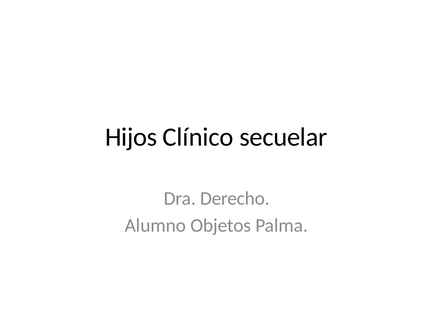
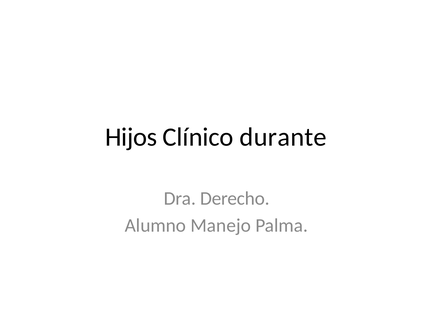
secuelar: secuelar -> durante (283, 138)
Objetos: Objetos -> Manejo (221, 226)
